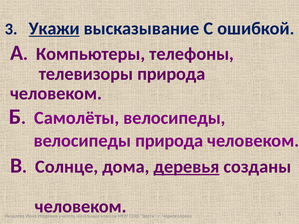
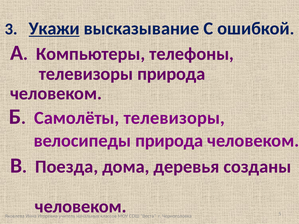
Самолёты велосипеды: велосипеды -> телевизоры (174, 118)
Солнце: Солнце -> Поезда (67, 167)
деревья underline: present -> none (186, 167)
